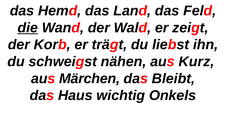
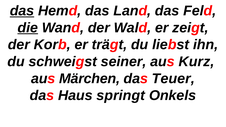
das underline: none -> present (22, 11)
nähen: nähen -> seiner (124, 62)
Bleibt: Bleibt -> Teuer (173, 79)
wichtig: wichtig -> springt (121, 96)
